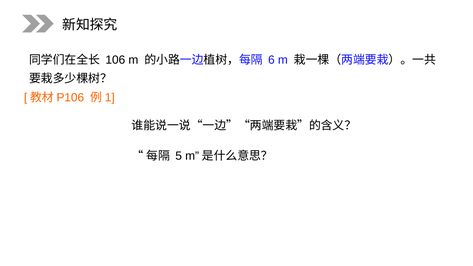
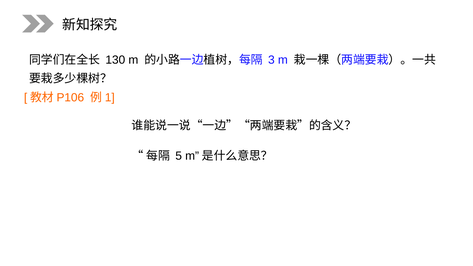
106: 106 -> 130 (115, 60)
6: 6 -> 3 (271, 60)
